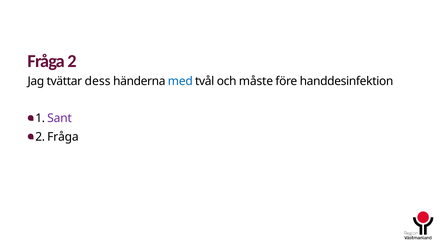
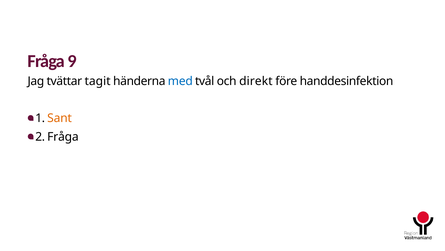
Fråga 2: 2 -> 9 (72, 61)
dess: dess -> tagit (98, 81)
måste: måste -> direkt (256, 81)
Sant colour: purple -> orange (60, 118)
